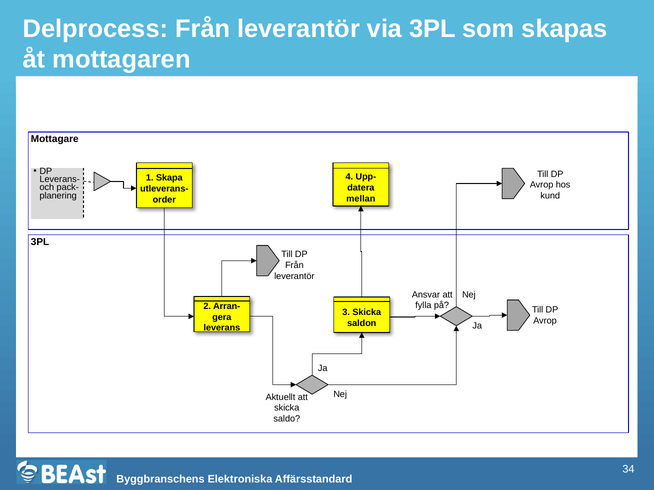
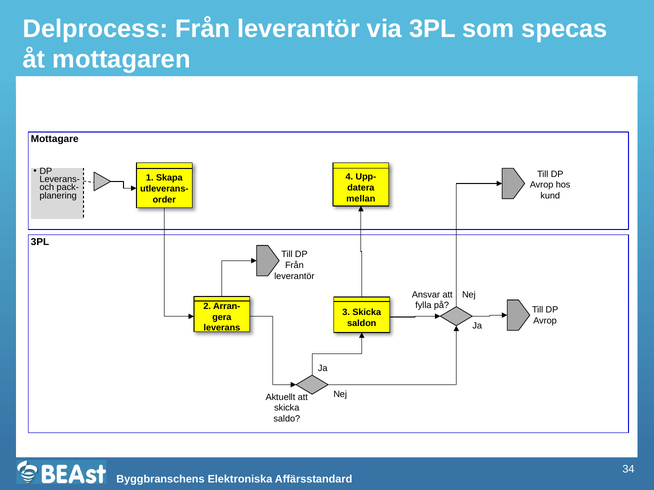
skapas: skapas -> specas (565, 29)
